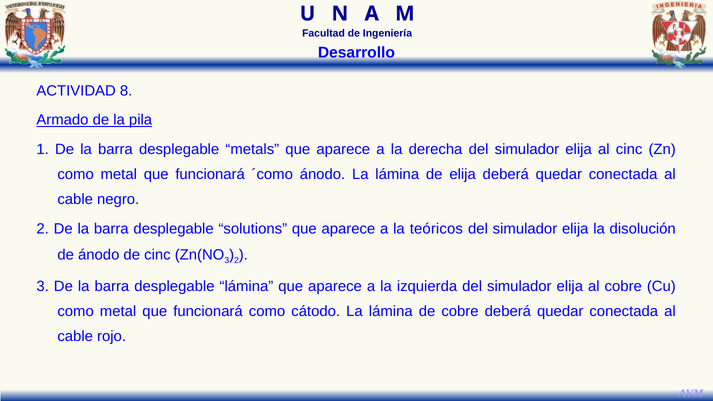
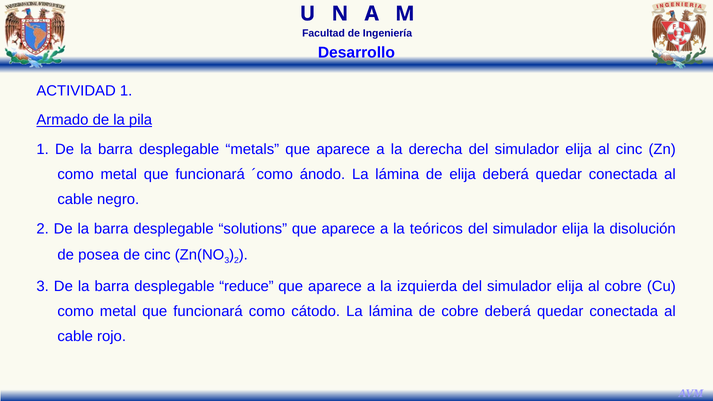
ACTIVIDAD 8: 8 -> 1 (126, 91)
de ánodo: ánodo -> posea (99, 255)
desplegable lámina: lámina -> reduce (246, 287)
